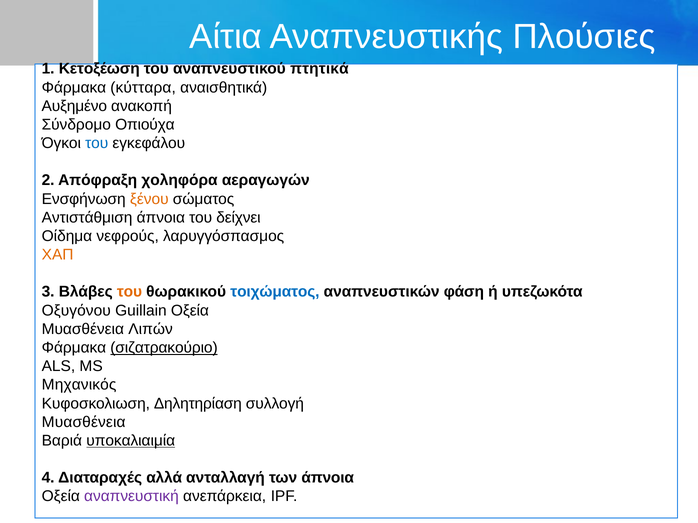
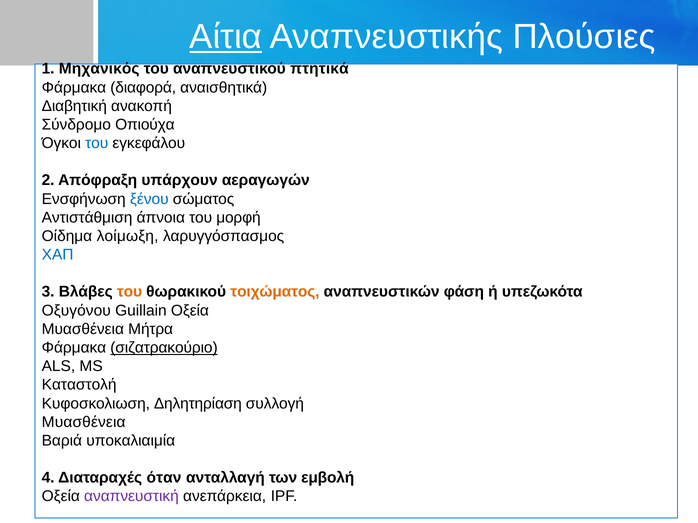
Αίτια underline: none -> present (226, 37)
Κετοξέωση: Κετοξέωση -> Μηχανικός (99, 69)
κύτταρα: κύτταρα -> διαφορά (143, 88)
Αυξημένο: Αυξημένο -> Διαβητική (74, 106)
χοληφόρα: χοληφόρα -> υπάρχουν (180, 181)
ξένου colour: orange -> blue (149, 199)
δείχνει: δείχνει -> μορφή (238, 218)
νεφρούς: νεφρούς -> λοίμωξη (128, 236)
ΧΑΠ colour: orange -> blue (58, 255)
τοιχώματος colour: blue -> orange (275, 292)
Λιπών: Λιπών -> Μήτρα (151, 329)
Μηχανικός: Μηχανικός -> Καταστολή (79, 385)
υποκαλιαιμία underline: present -> none (131, 441)
αλλά: αλλά -> όταν (164, 478)
των άπνοια: άπνοια -> εμβολή (328, 478)
